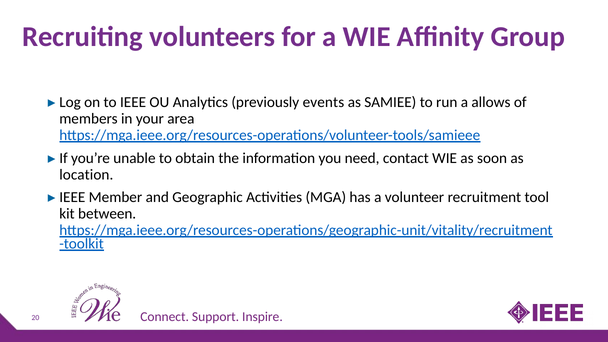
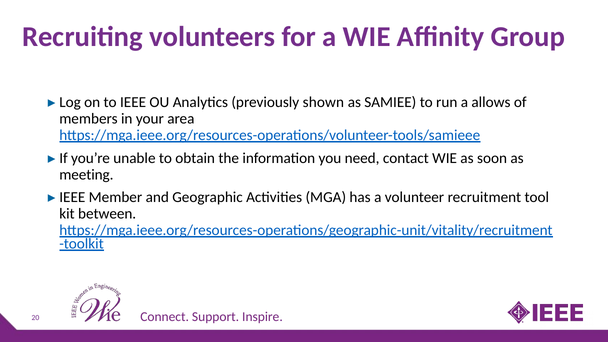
events: events -> shown (323, 102)
location: location -> meeting (86, 175)
